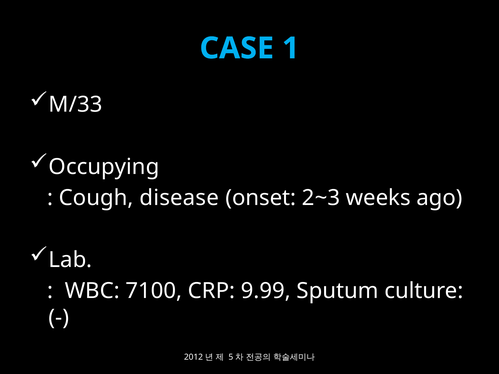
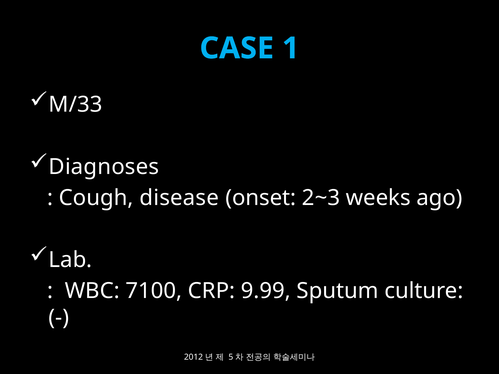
Occupying: Occupying -> Diagnoses (104, 167)
